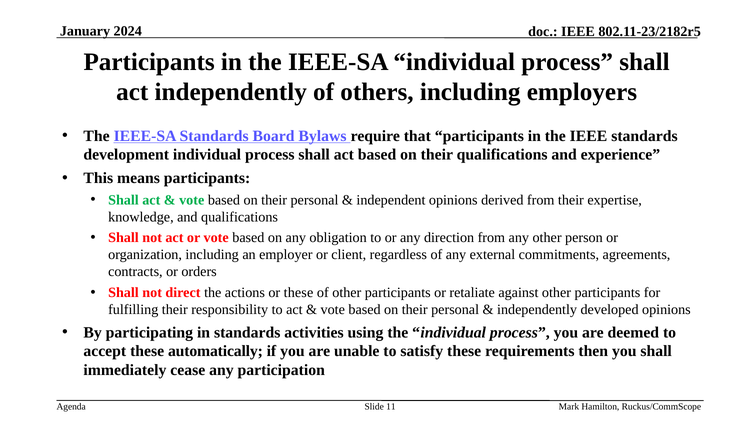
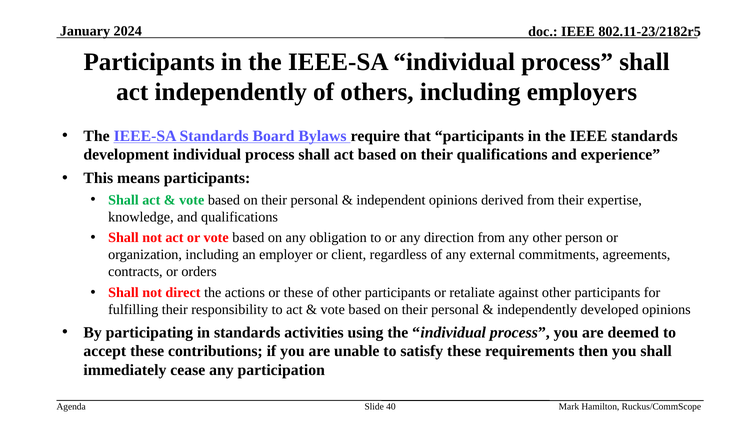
automatically: automatically -> contributions (215, 351)
11: 11 -> 40 (391, 407)
